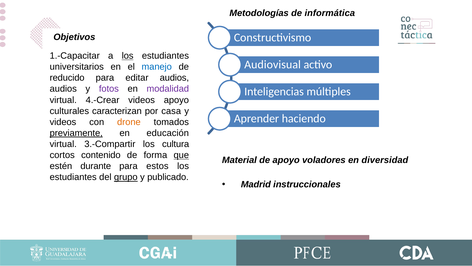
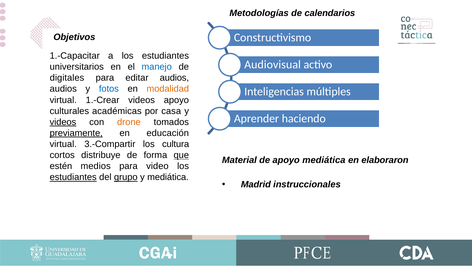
informática: informática -> calendarios (330, 13)
los underline: present -> none (128, 56)
reducido: reducido -> digitales (67, 78)
fotos colour: purple -> blue (109, 89)
modalidad colour: purple -> orange (168, 89)
4.-Crear: 4.-Crear -> 1.-Crear (103, 100)
caracterizan: caracterizan -> académicas (117, 111)
videos underline: none -> present (63, 122)
contenido: contenido -> distribuye (101, 155)
apoyo voladores: voladores -> mediática (324, 160)
diversidad: diversidad -> elaboraron (385, 160)
durante: durante -> medios (96, 166)
estos: estos -> video (157, 166)
estudiantes underline: none -> present (73, 177)
y publicado: publicado -> mediática (168, 177)
